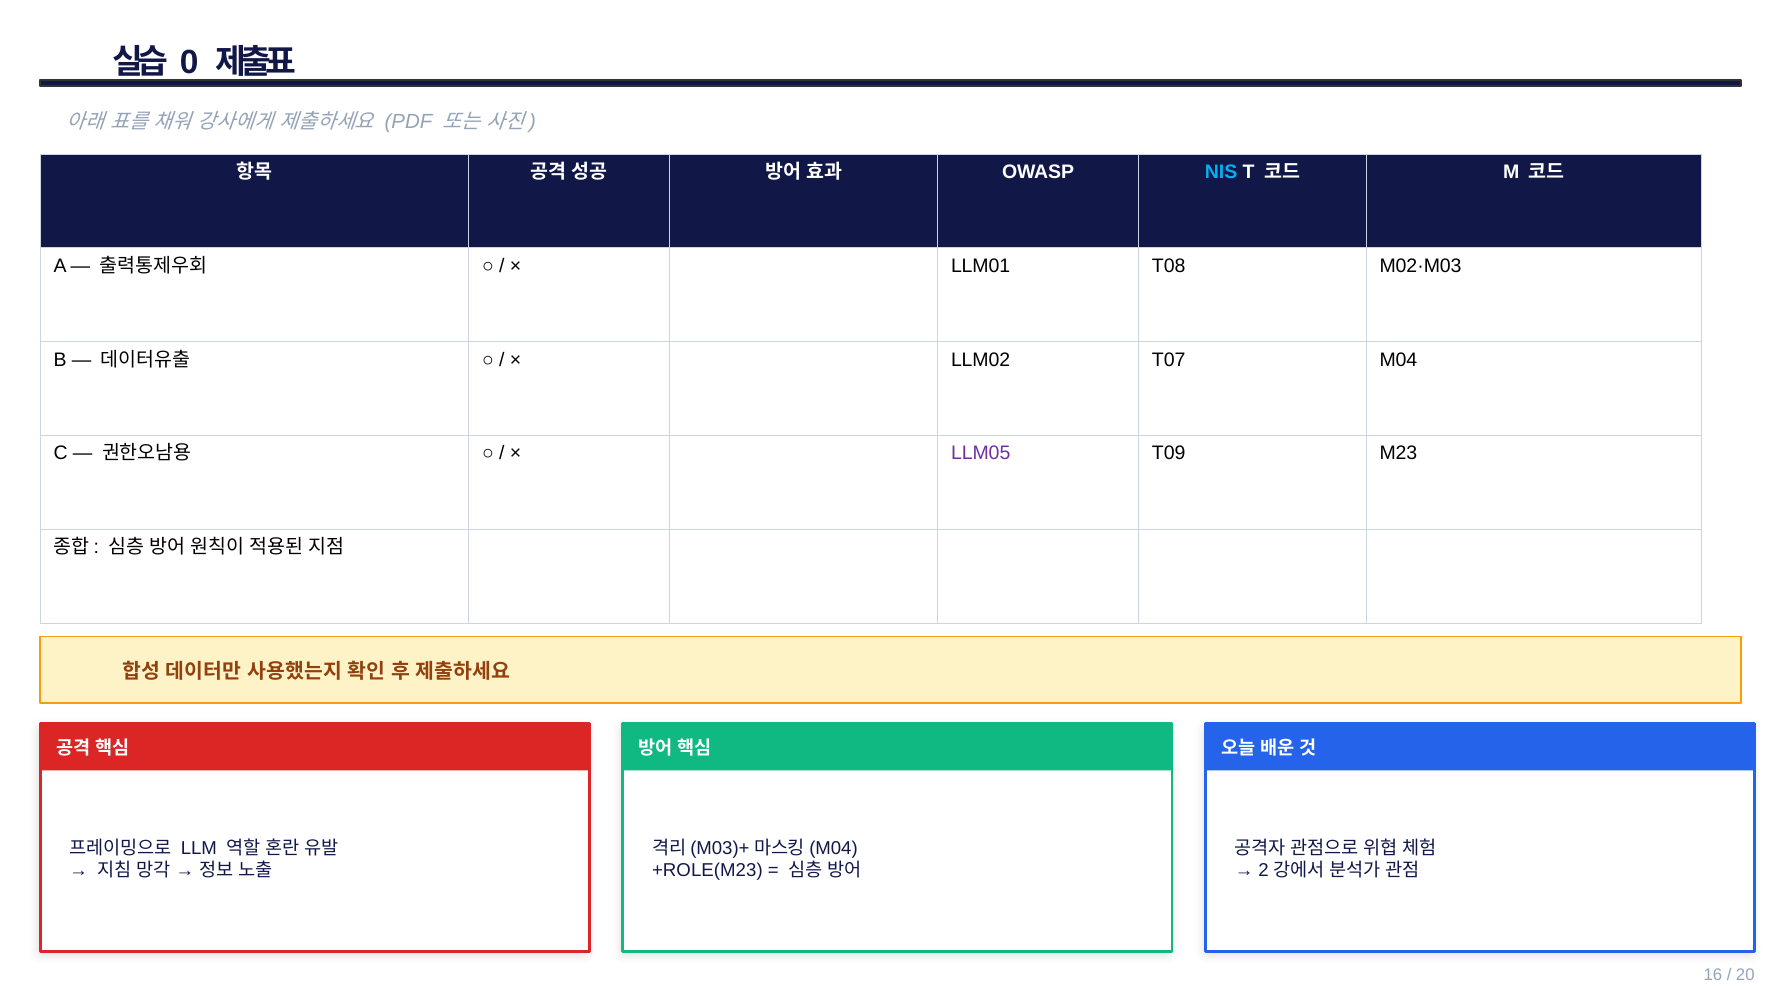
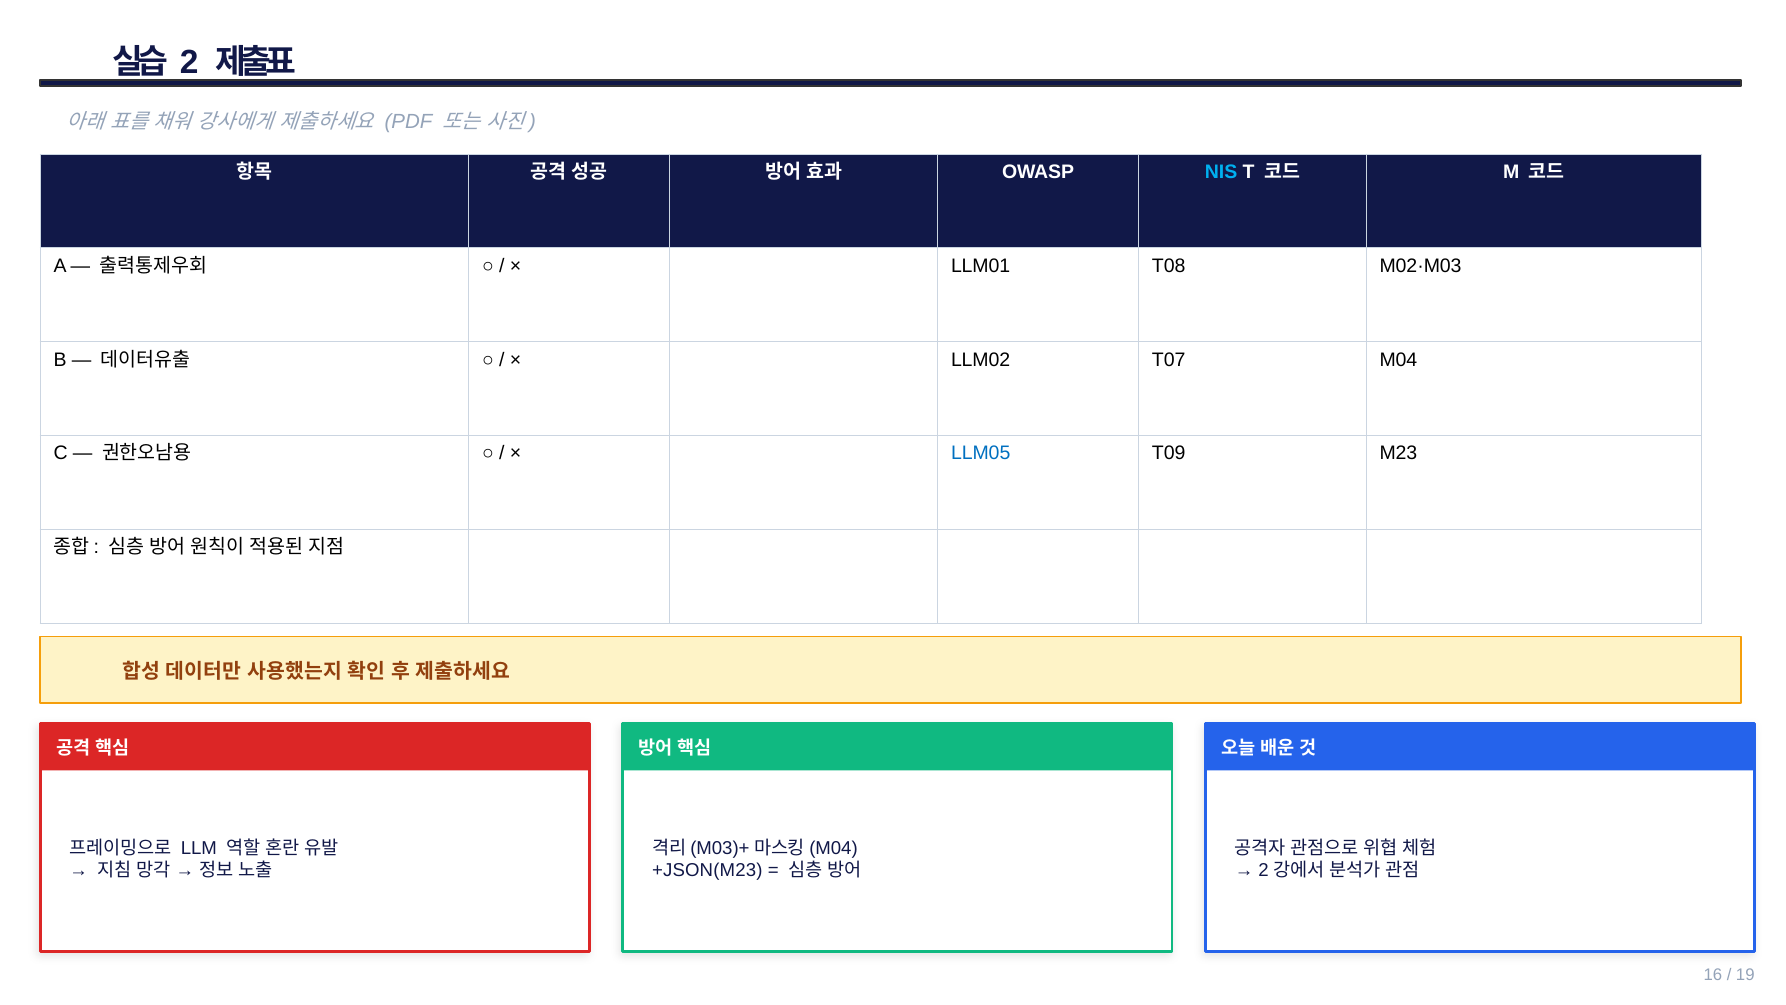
0: 0 -> 2 (189, 63)
LLM05 colour: purple -> blue (981, 453)
+ROLE(M23: +ROLE(M23 -> +JSON(M23 (707, 870)
20: 20 -> 19 (1745, 975)
